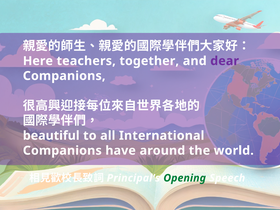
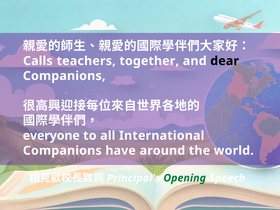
Here: Here -> Calls (38, 61)
dear colour: purple -> black (225, 61)
beautiful: beautiful -> everyone (51, 136)
